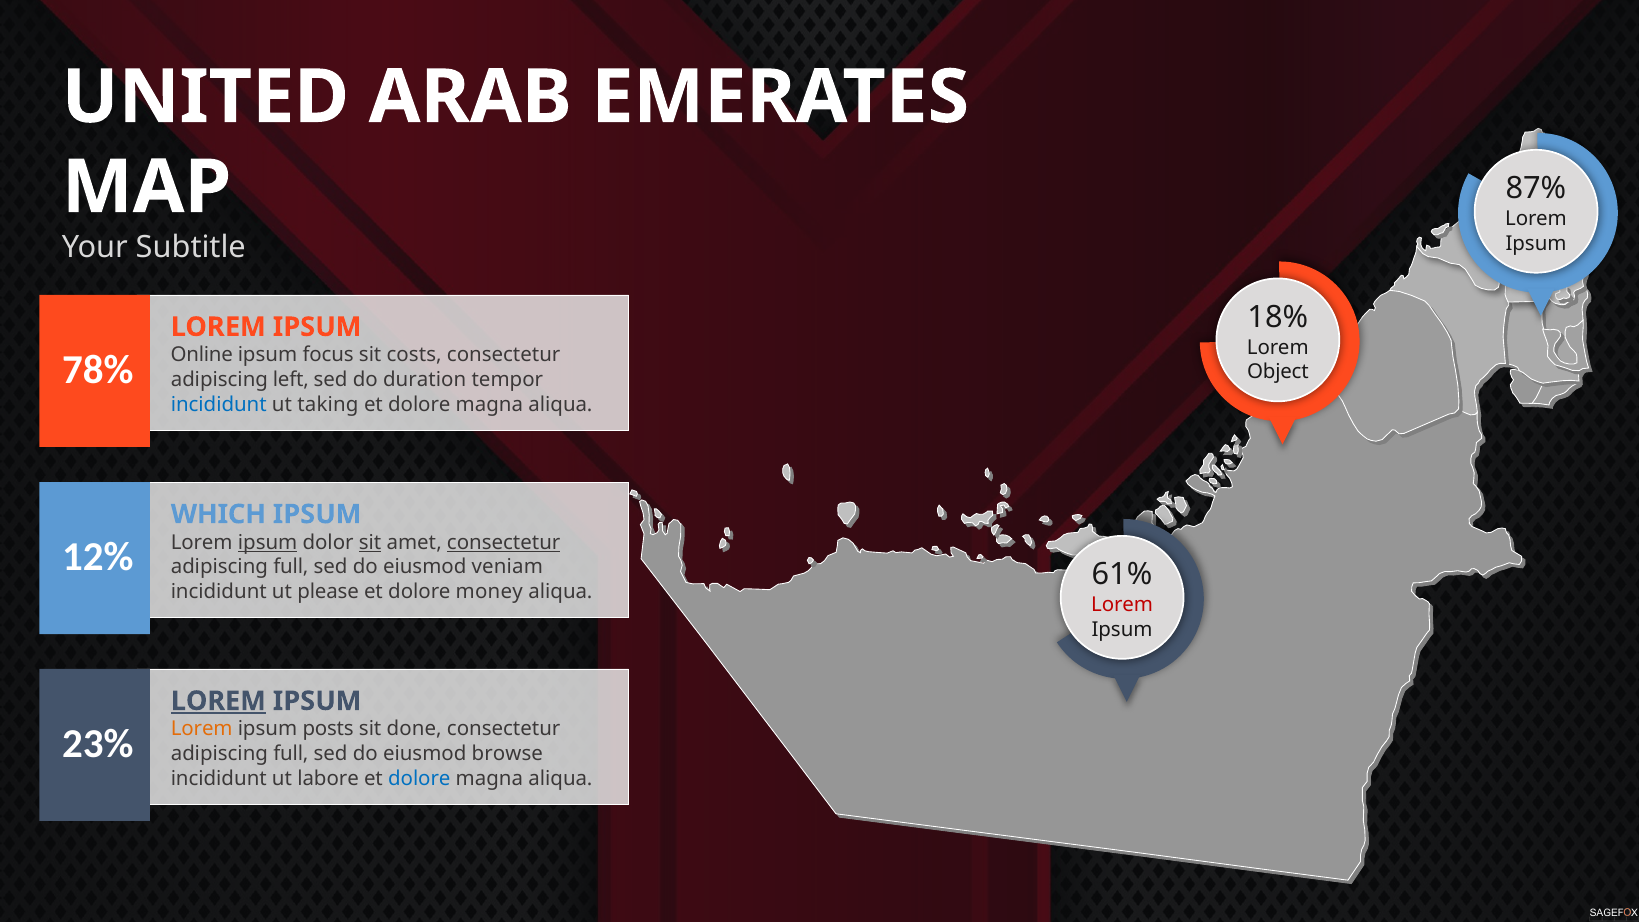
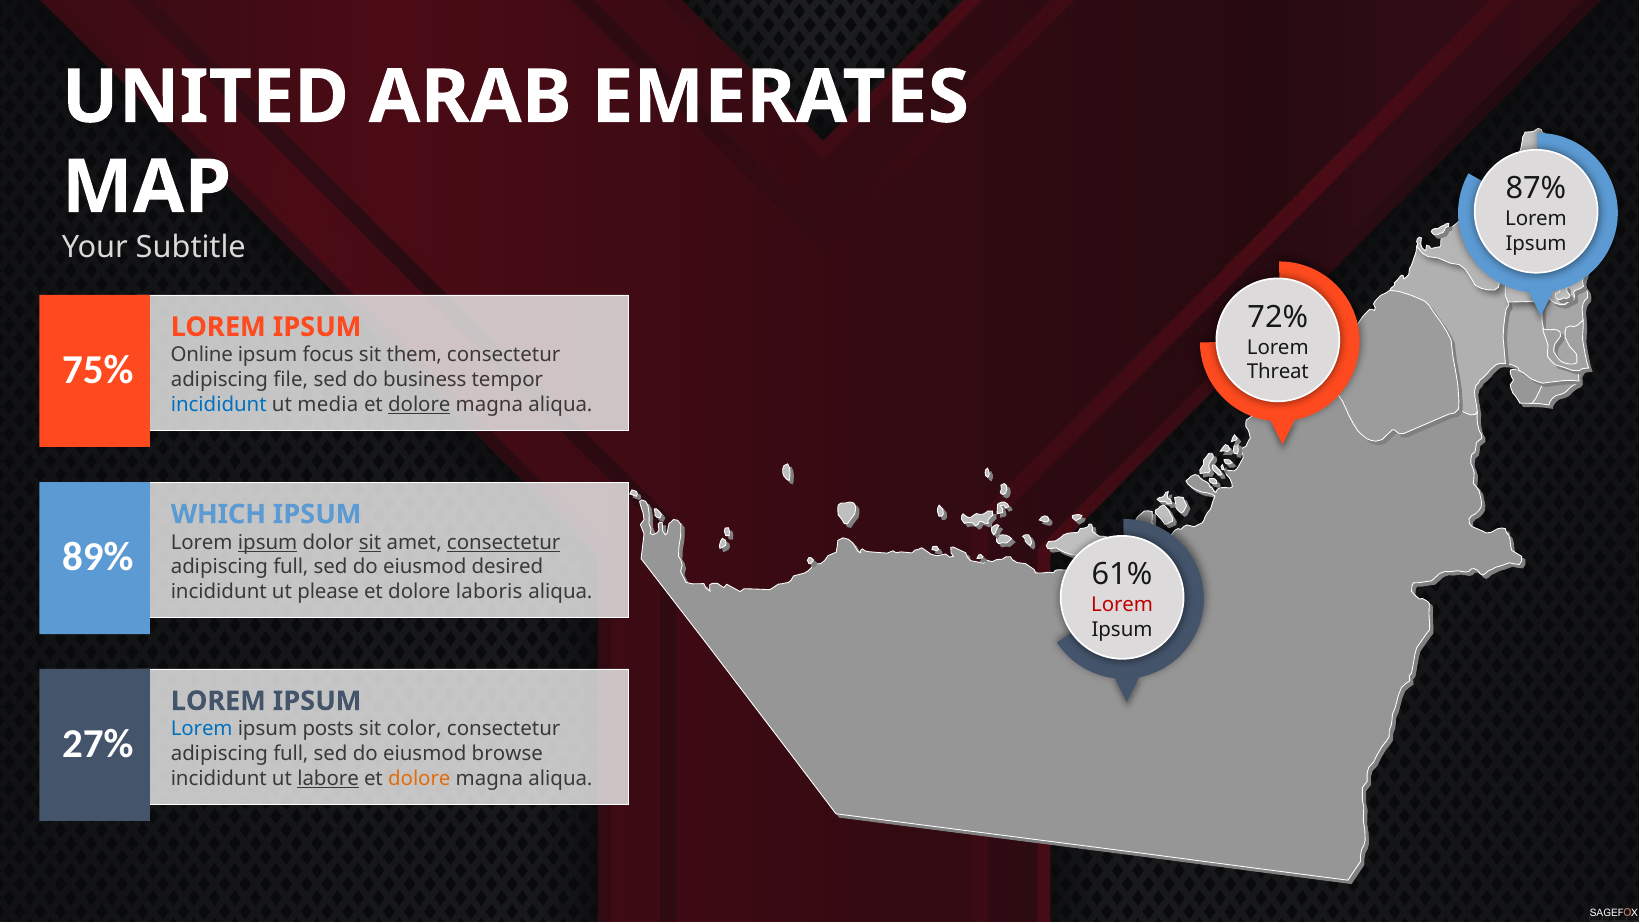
18%: 18% -> 72% (1278, 317)
costs: costs -> them (414, 355)
78%: 78% -> 75% (98, 370)
Object: Object -> Threat (1278, 372)
left: left -> file (291, 380)
duration: duration -> business (425, 380)
taking: taking -> media (328, 404)
dolore underline: none -> present (419, 404)
12%: 12% -> 89% (98, 557)
veniam: veniam -> desired (507, 567)
money: money -> laboris (489, 592)
LOREM underline: present -> none (218, 701)
Lorem colour: orange -> blue (202, 729)
done: done -> color (414, 729)
23%: 23% -> 27% (98, 744)
labore underline: none -> present (328, 778)
dolore colour: blue -> orange (419, 778)
